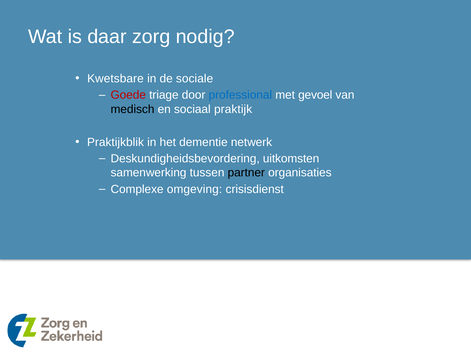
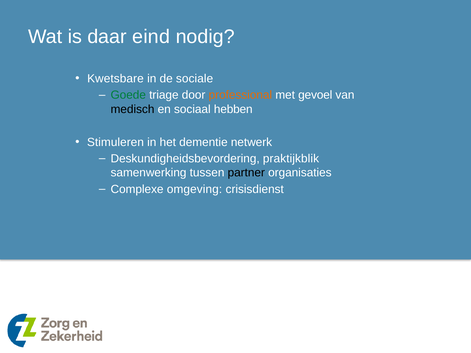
zorg: zorg -> eind (151, 37)
Goede colour: red -> green (128, 95)
professional colour: blue -> orange (240, 95)
praktijk: praktijk -> hebben (233, 109)
Praktijkblik: Praktijkblik -> Stimuleren (115, 142)
uitkomsten: uitkomsten -> praktijkblik (291, 159)
